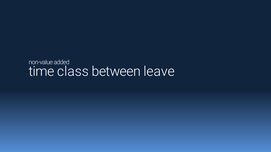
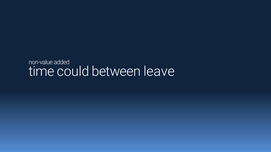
class: class -> could (73, 72)
